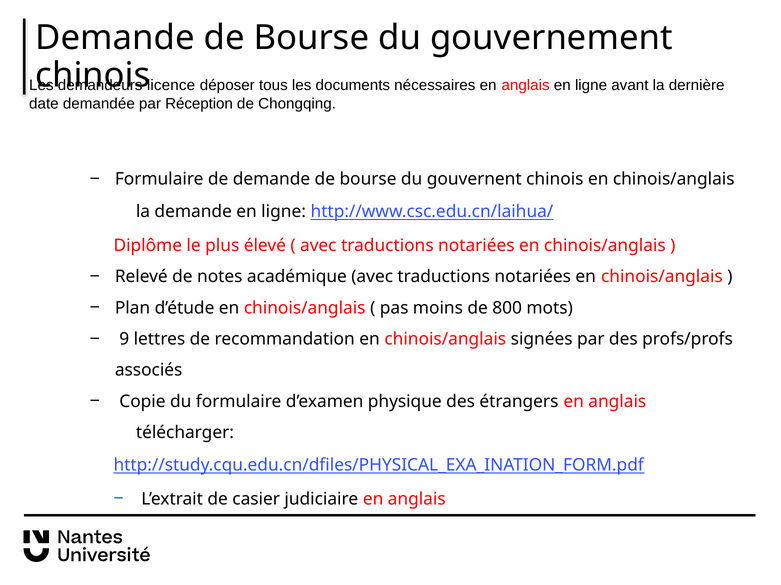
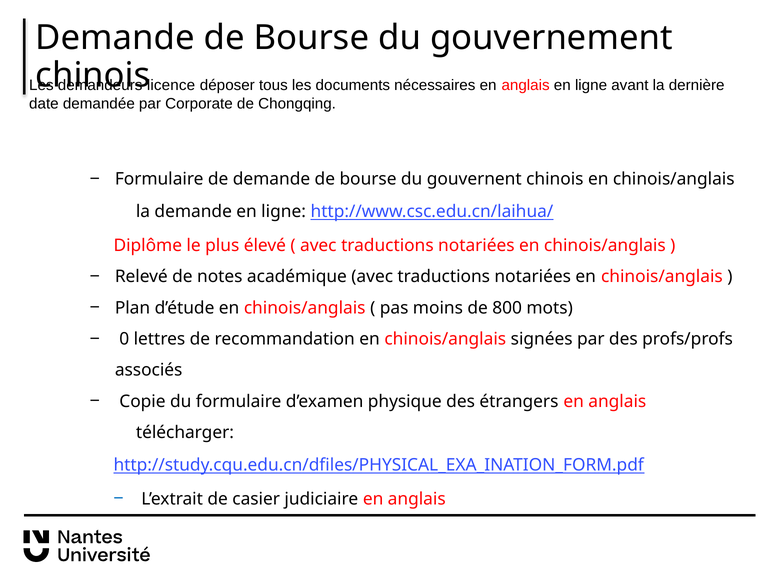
Réception: Réception -> Corporate (199, 104)
9: 9 -> 0 (124, 340)
